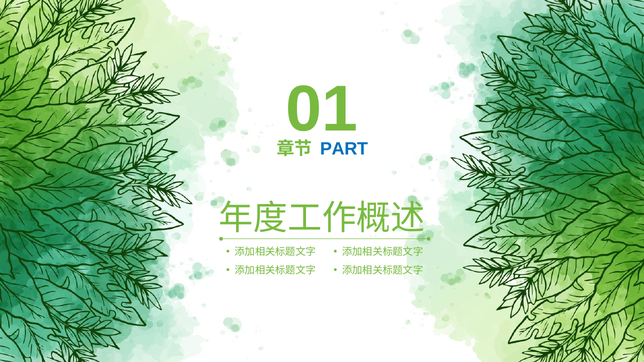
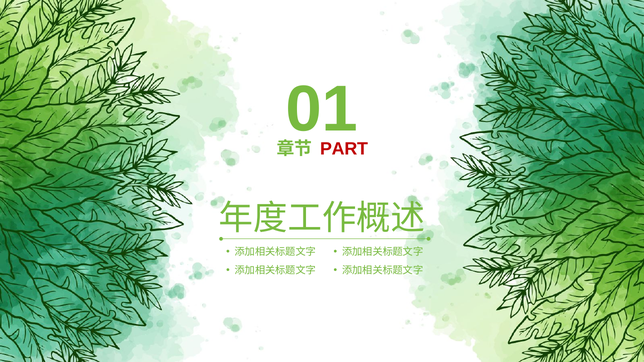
PART colour: blue -> red (344, 149)
